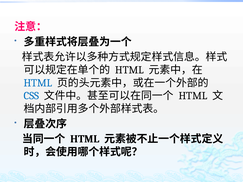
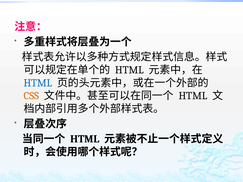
CSS colour: blue -> orange (31, 96)
